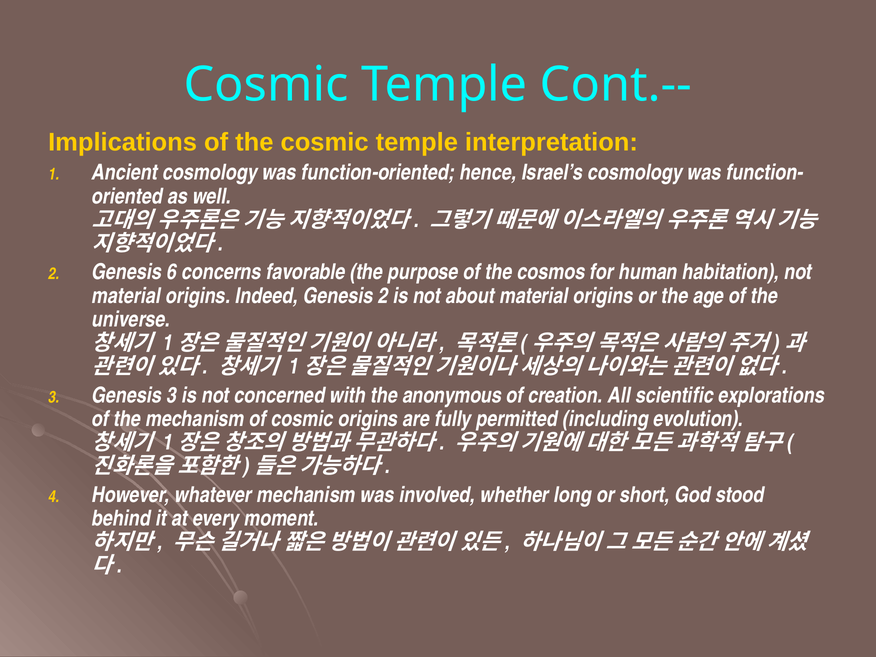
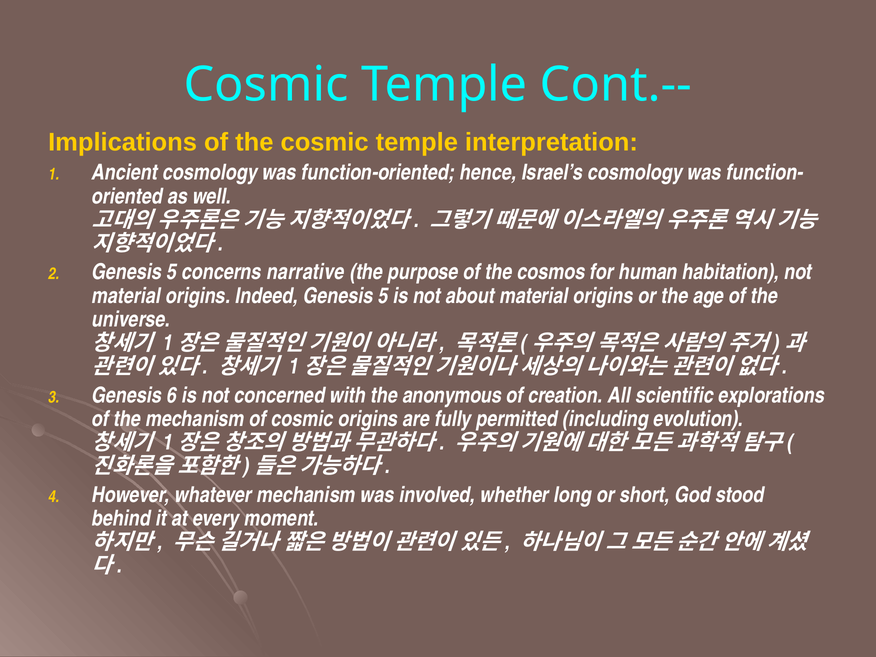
6: 6 -> 5 (172, 272)
favorable: favorable -> narrative (306, 272)
Indeed Genesis 2: 2 -> 5 (383, 296)
Genesis 3: 3 -> 6 (172, 395)
